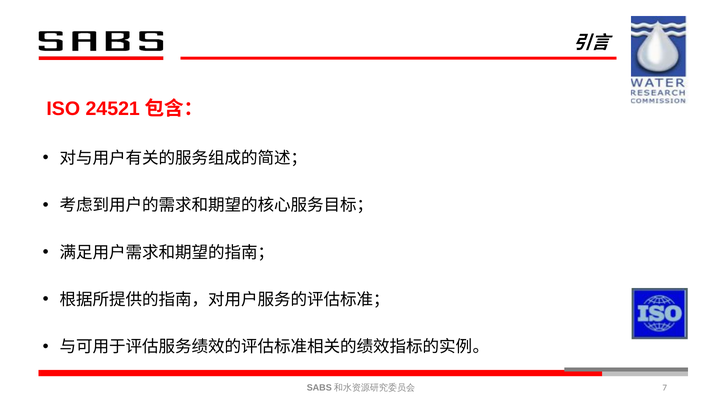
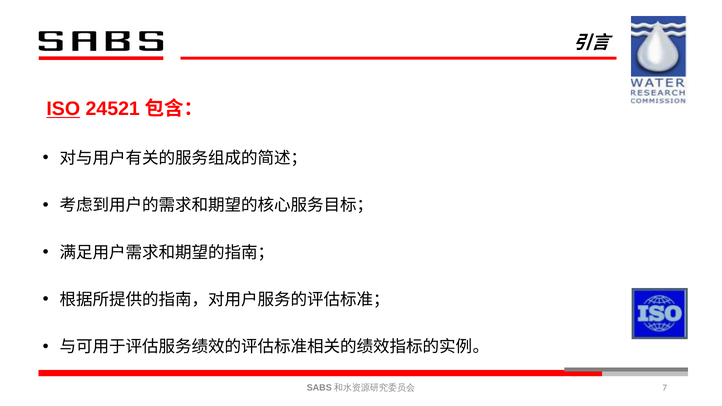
ISO underline: none -> present (63, 109)
